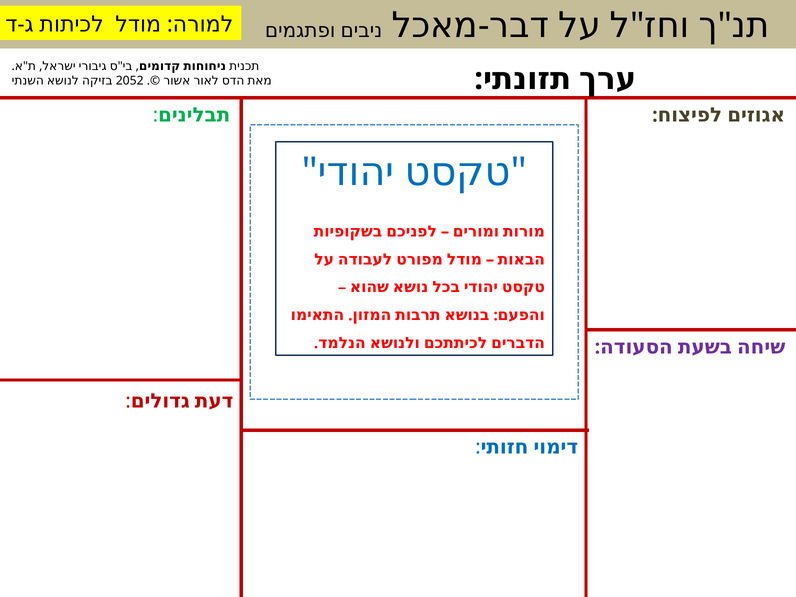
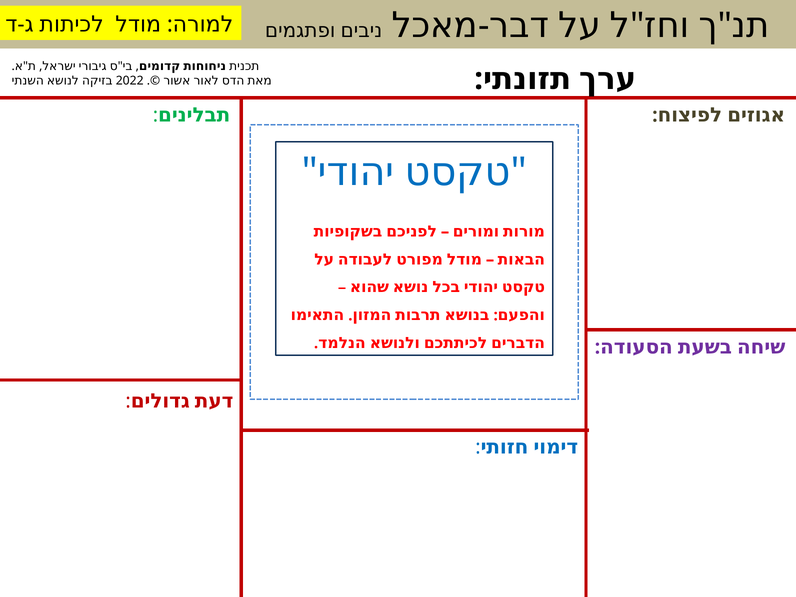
2052: 2052 -> 2022 (130, 81)
